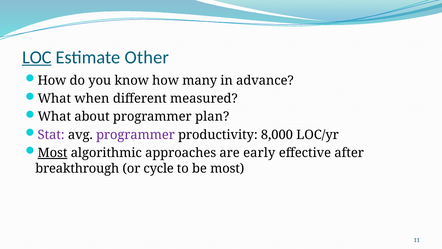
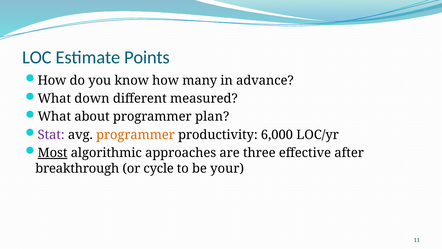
LOC underline: present -> none (37, 57)
Other: Other -> Points (147, 57)
when: when -> down (92, 98)
programmer colour: purple -> orange (135, 135)
8,000: 8,000 -> 6,000 (277, 135)
early: early -> three (259, 153)
be most: most -> your (227, 168)
